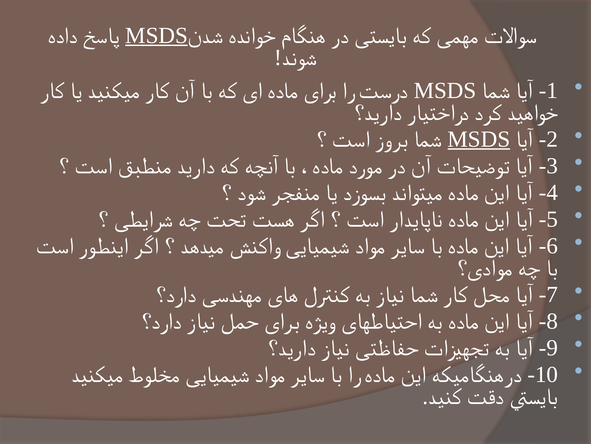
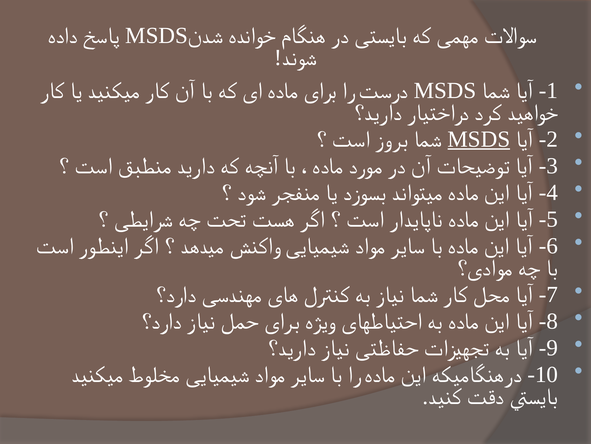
MSDS underline: present -> none (157, 35)
